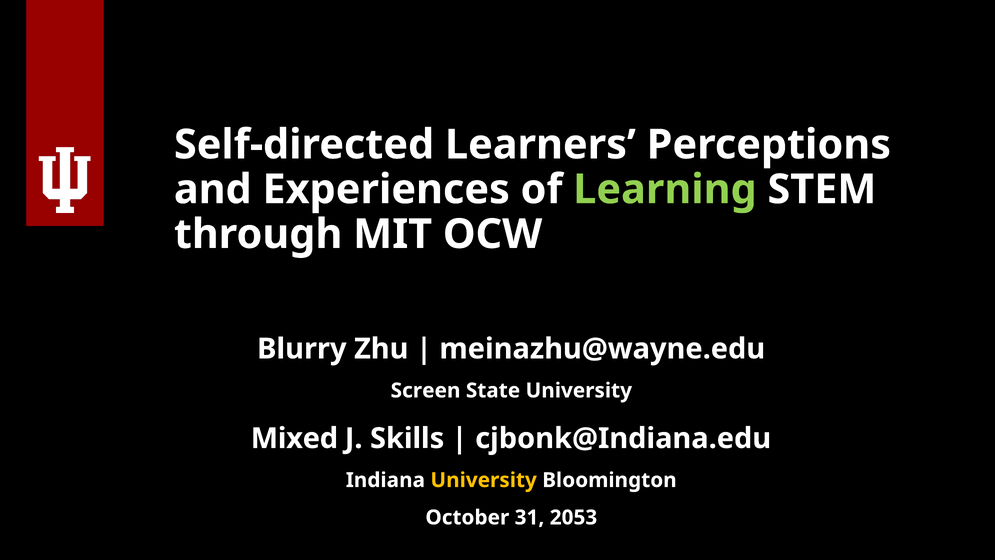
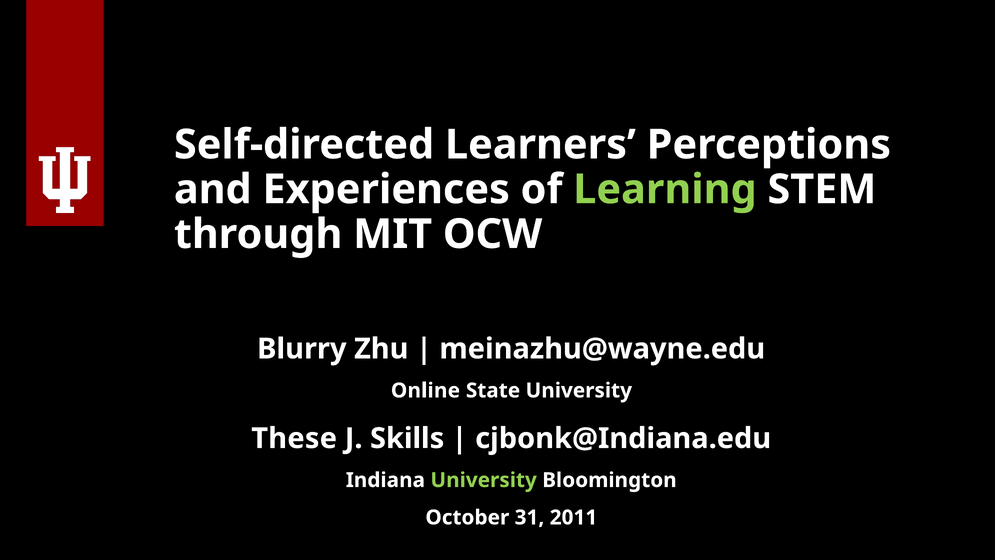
Screen: Screen -> Online (425, 390)
Mixed: Mixed -> These (294, 438)
University colour: yellow -> light green (484, 480)
2053: 2053 -> 2011 (573, 517)
